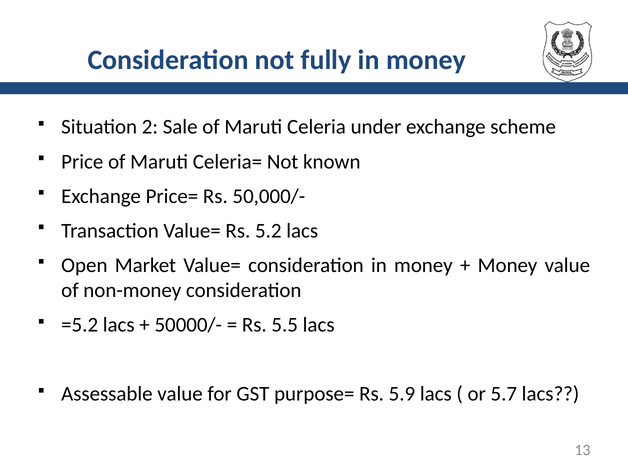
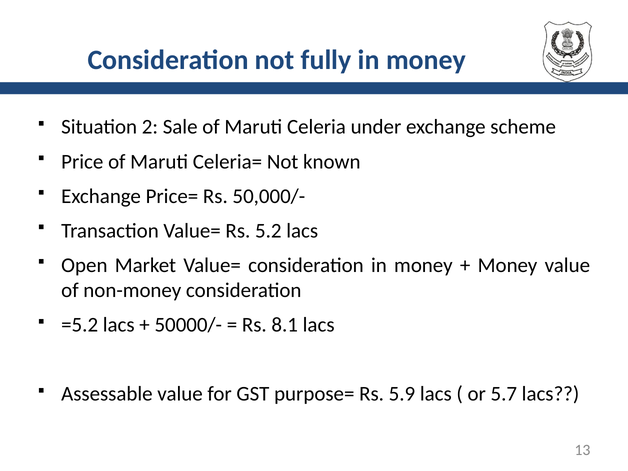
5.5: 5.5 -> 8.1 (285, 325)
